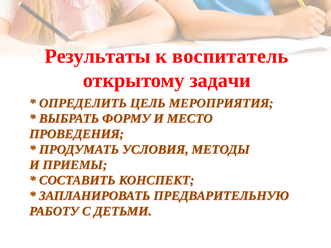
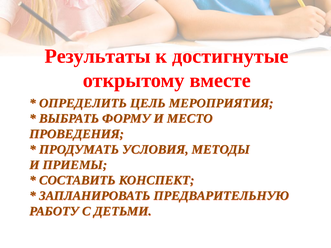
воспитатель: воспитатель -> достигнутые (230, 56)
задачи: задачи -> вместе (220, 80)
